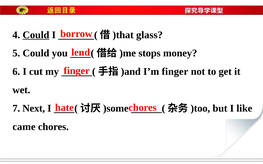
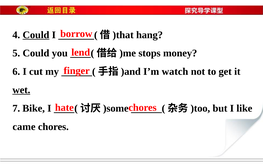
glass: glass -> hang (149, 35)
I’m finger: finger -> watch (175, 72)
wet underline: none -> present (21, 90)
Next: Next -> Bike (34, 109)
